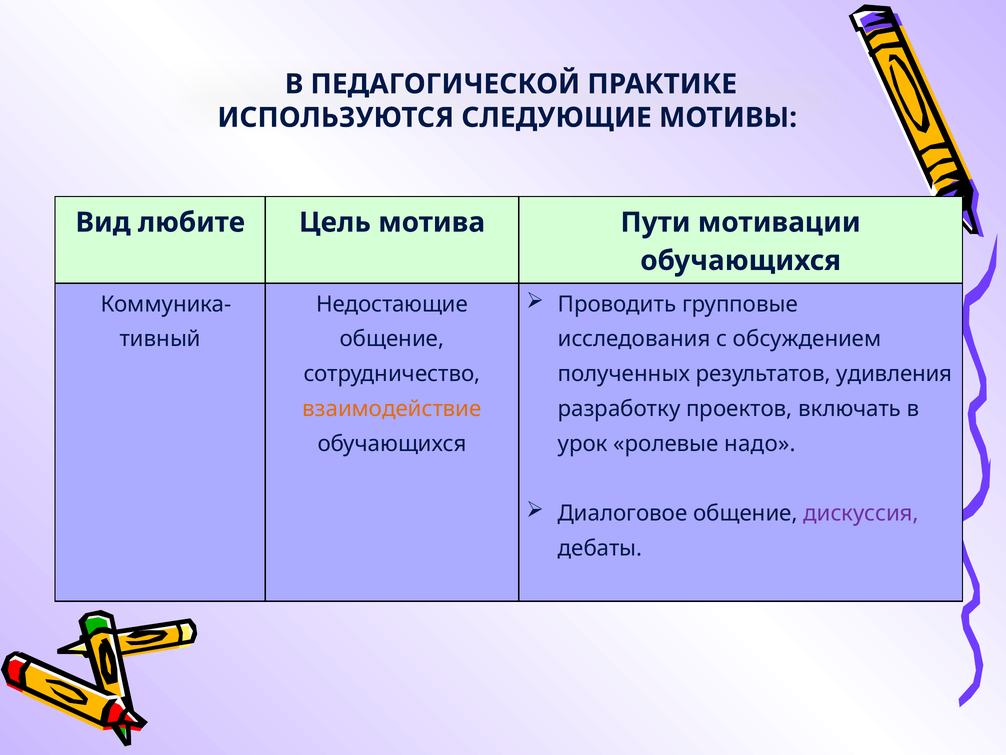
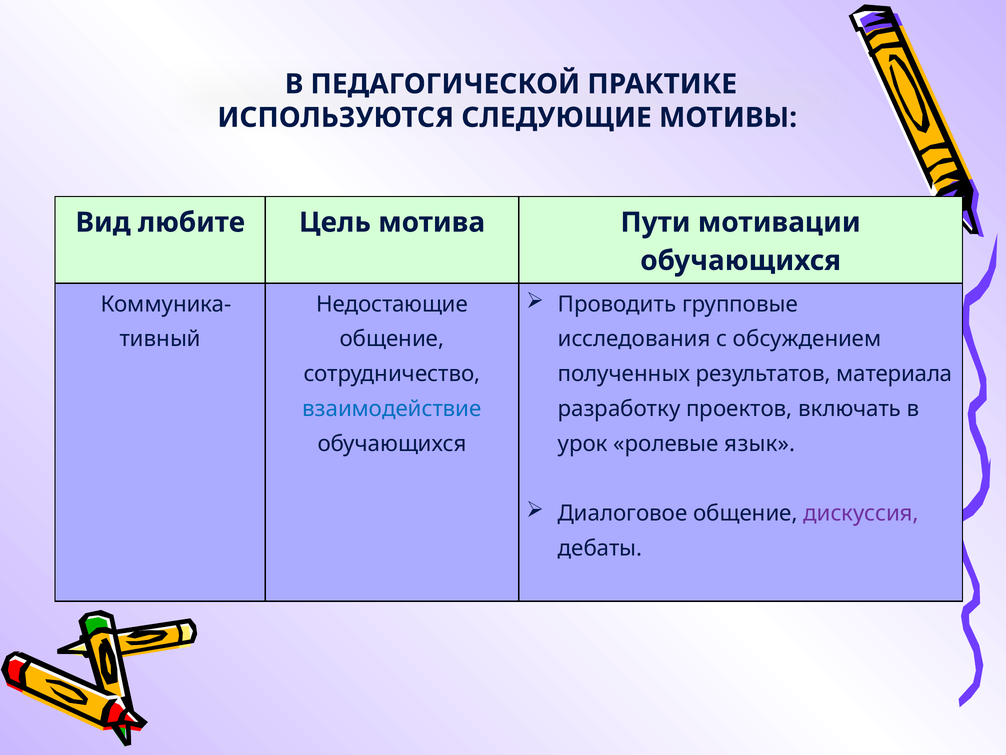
удивления: удивления -> материала (894, 374)
взаимодействие colour: orange -> blue (392, 409)
надо: надо -> язык (760, 443)
